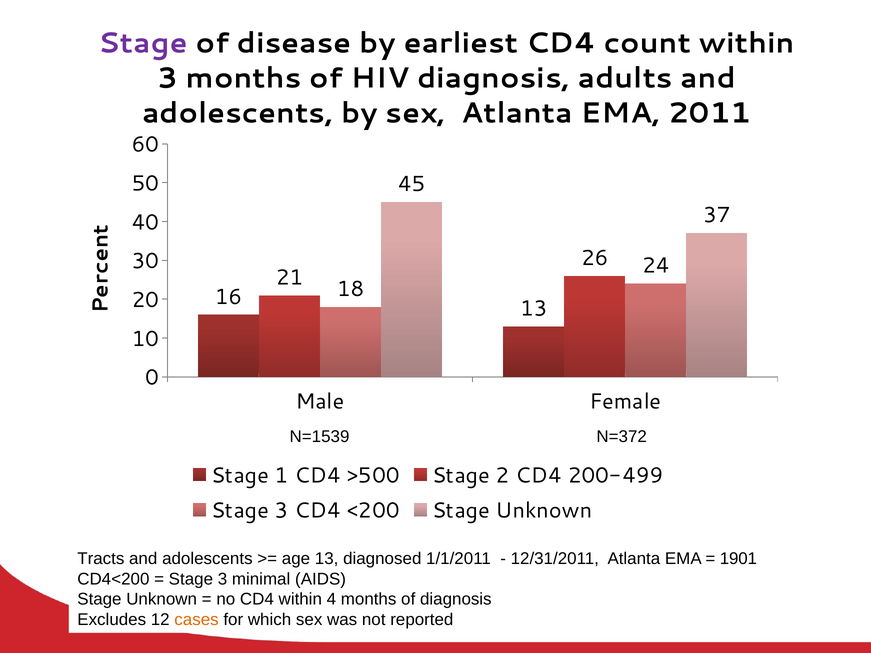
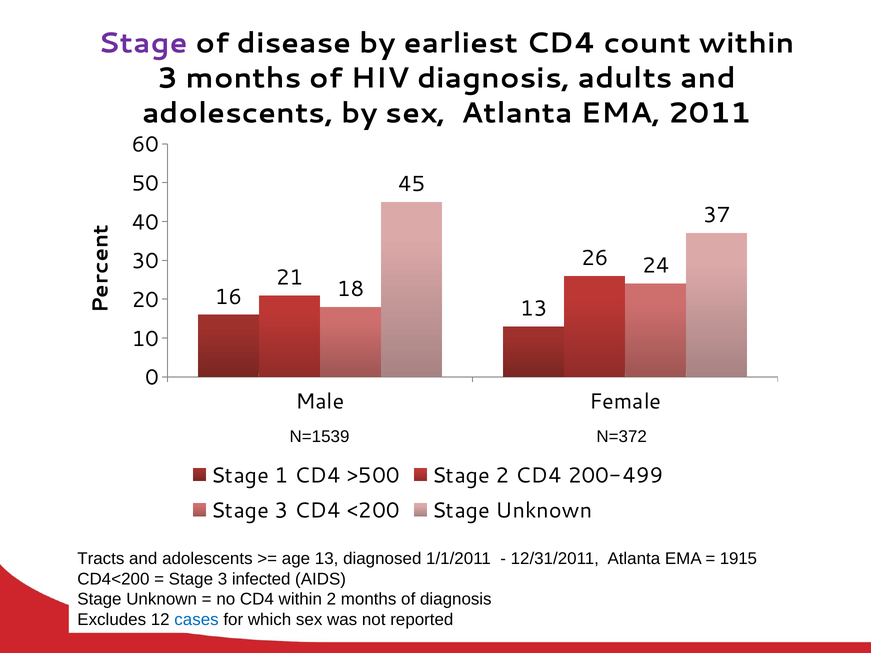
1901: 1901 -> 1915 (738, 559)
minimal: minimal -> infected (261, 579)
within 4: 4 -> 2 (331, 600)
cases colour: orange -> blue (197, 620)
